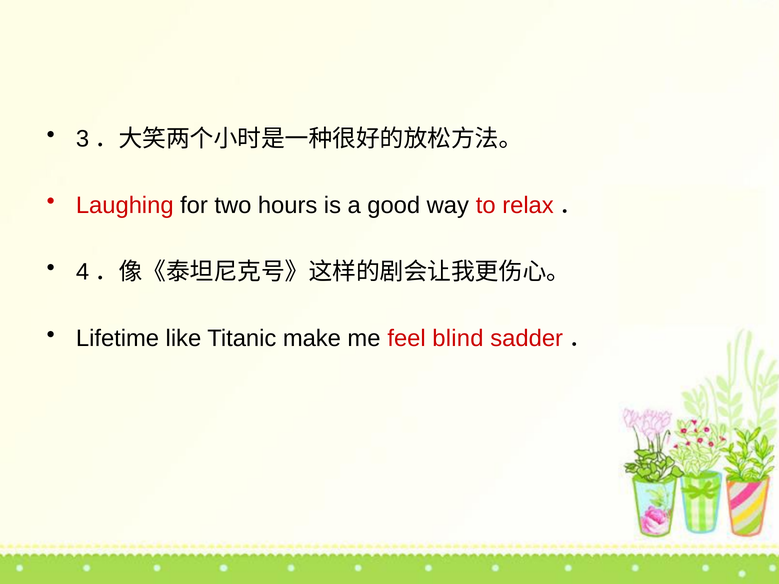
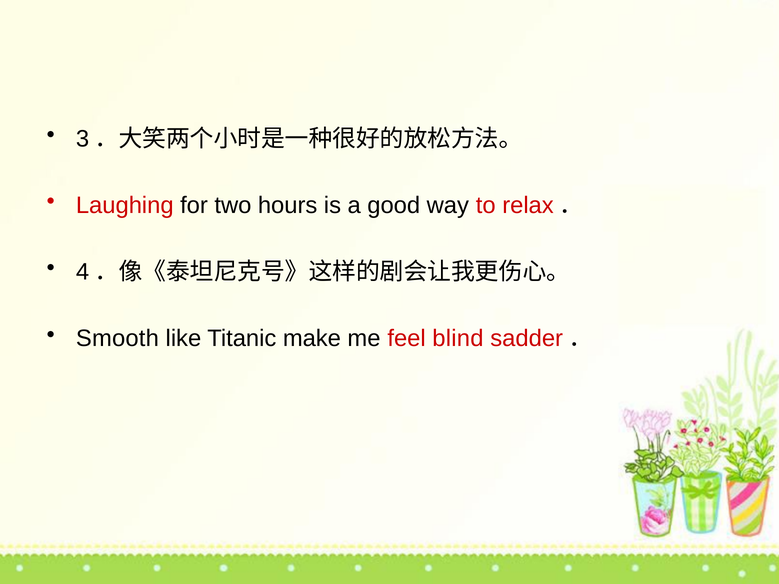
Lifetime: Lifetime -> Smooth (117, 339)
